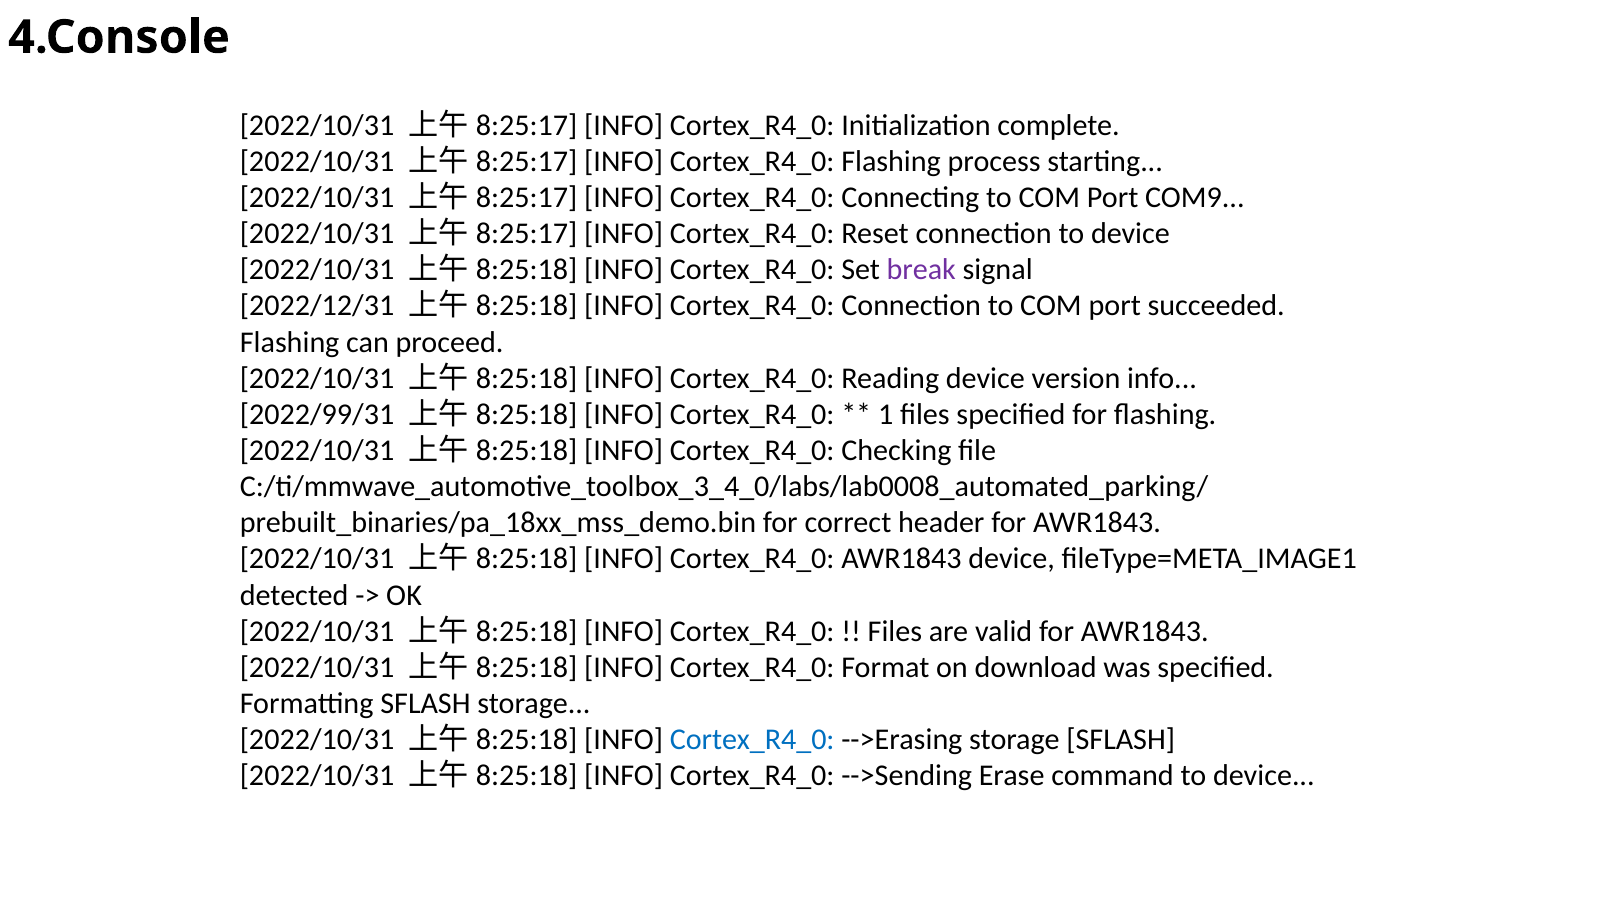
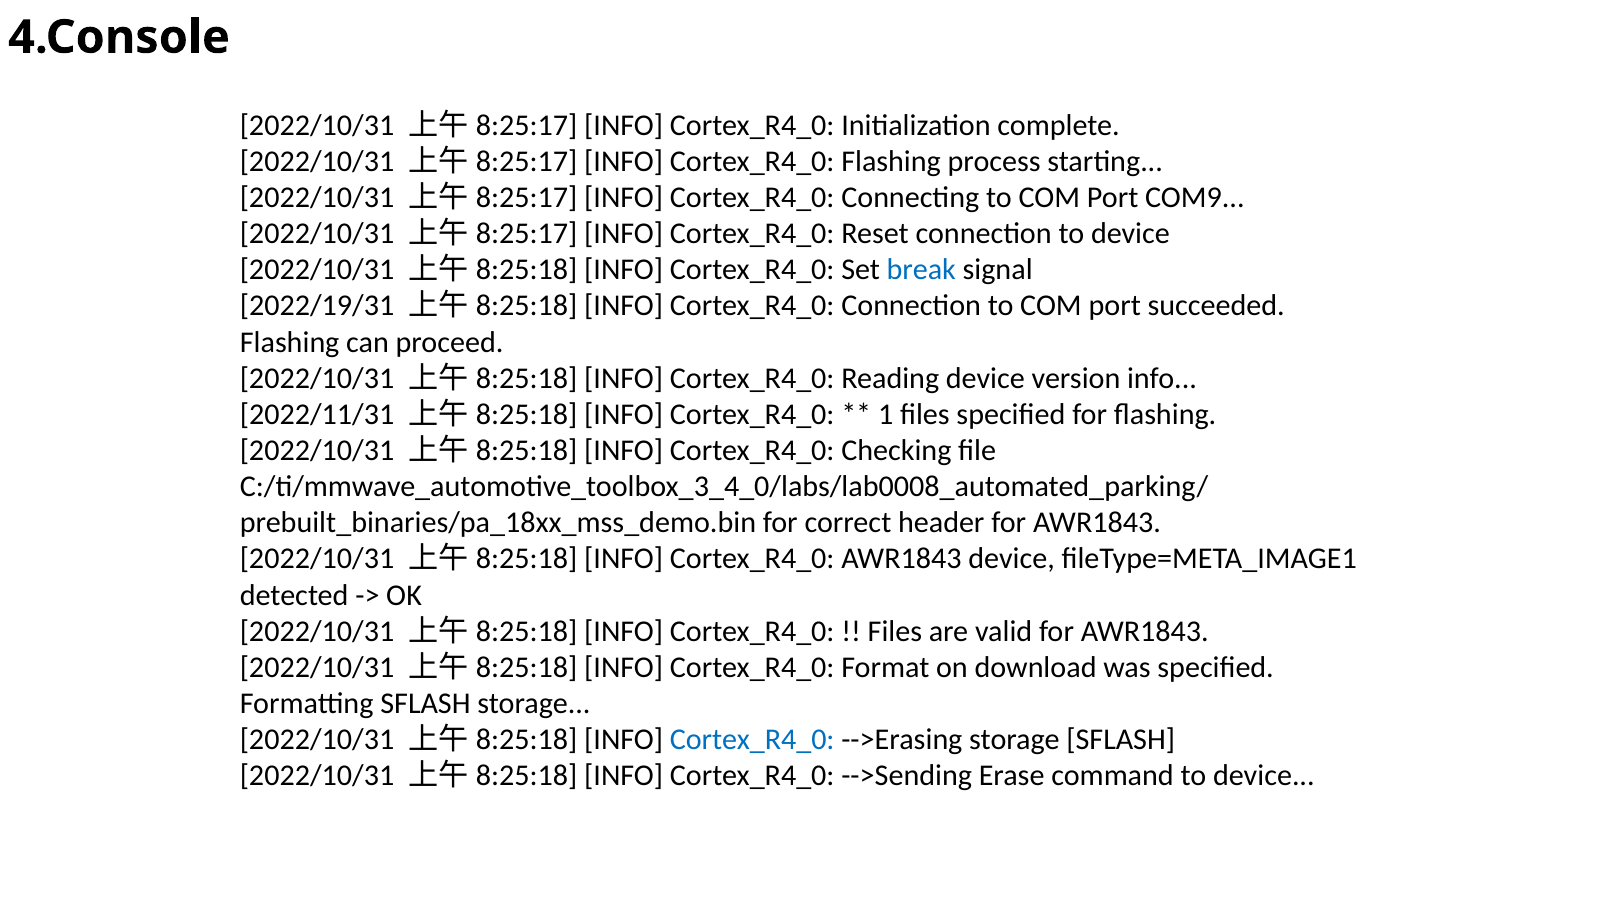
break colour: purple -> blue (921, 270)
2022/12/31: 2022/12/31 -> 2022/19/31 (317, 306)
2022/99/31: 2022/99/31 -> 2022/11/31 (317, 414)
